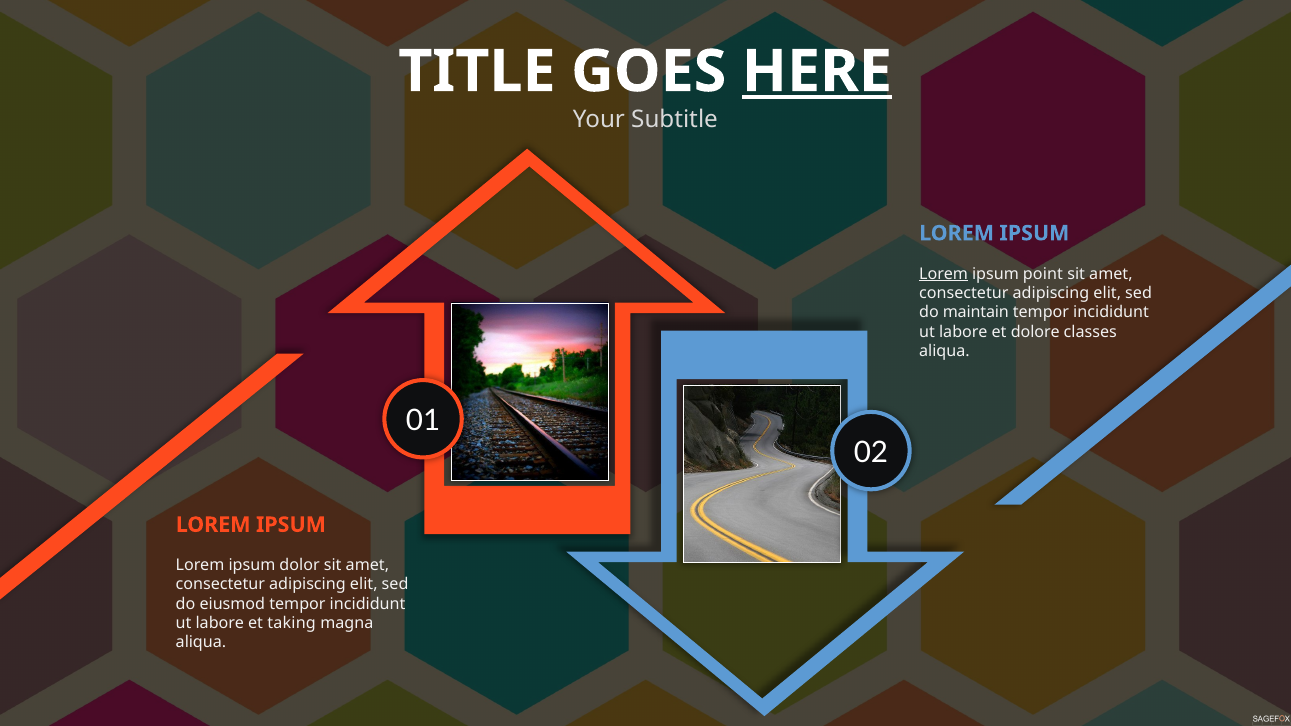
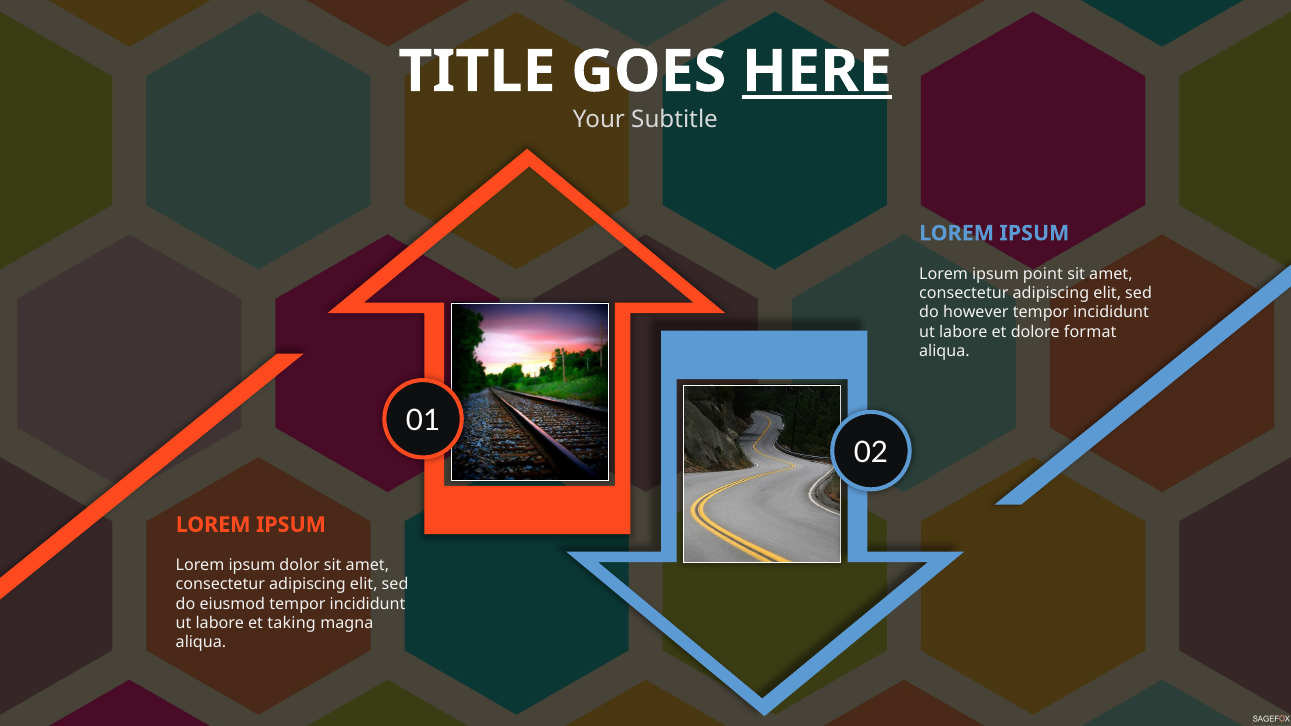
Lorem underline: present -> none (944, 274)
maintain: maintain -> however (976, 312)
classes: classes -> format (1090, 332)
